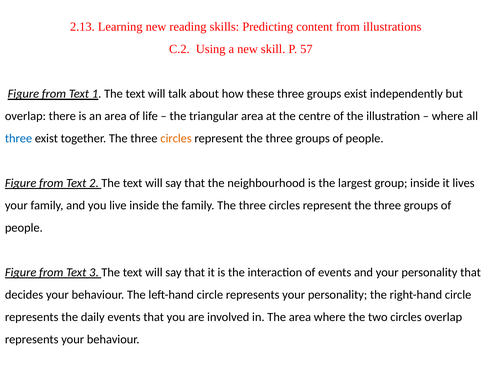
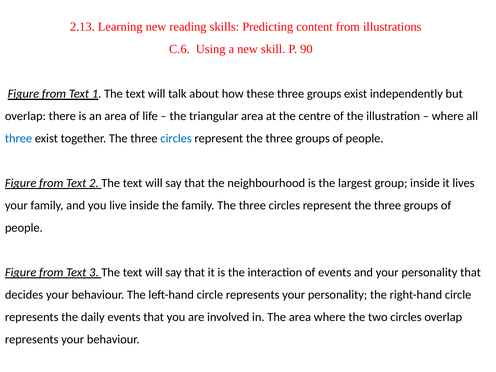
C.2: C.2 -> C.6 (179, 49)
57: 57 -> 90 (306, 49)
circles colour: orange -> blue (176, 138)
